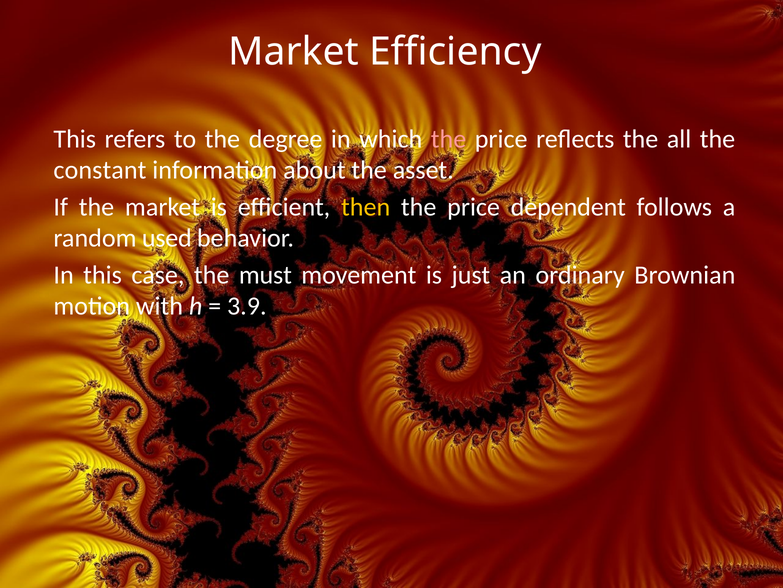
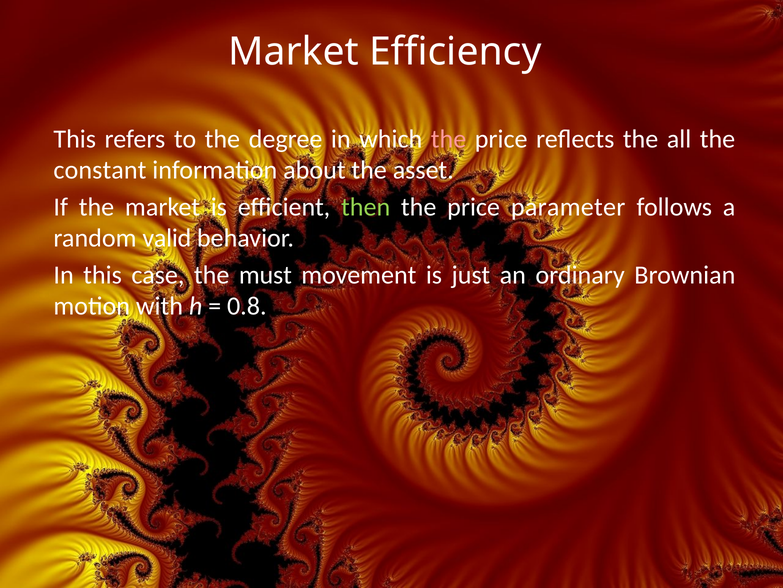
then colour: yellow -> light green (366, 207)
dependent: dependent -> parameter (568, 207)
used: used -> valid (167, 238)
3.9: 3.9 -> 0.8 (247, 306)
